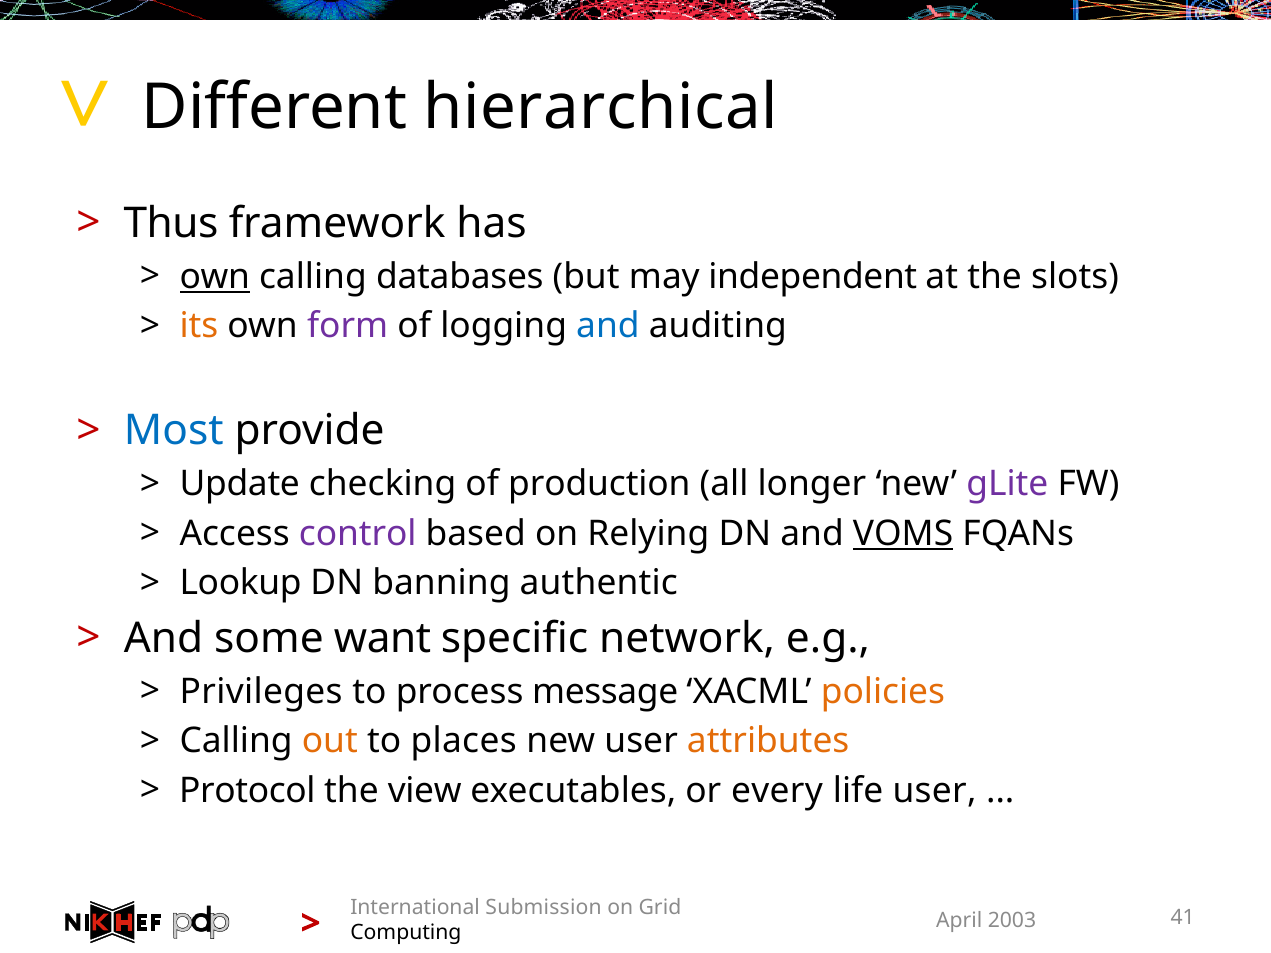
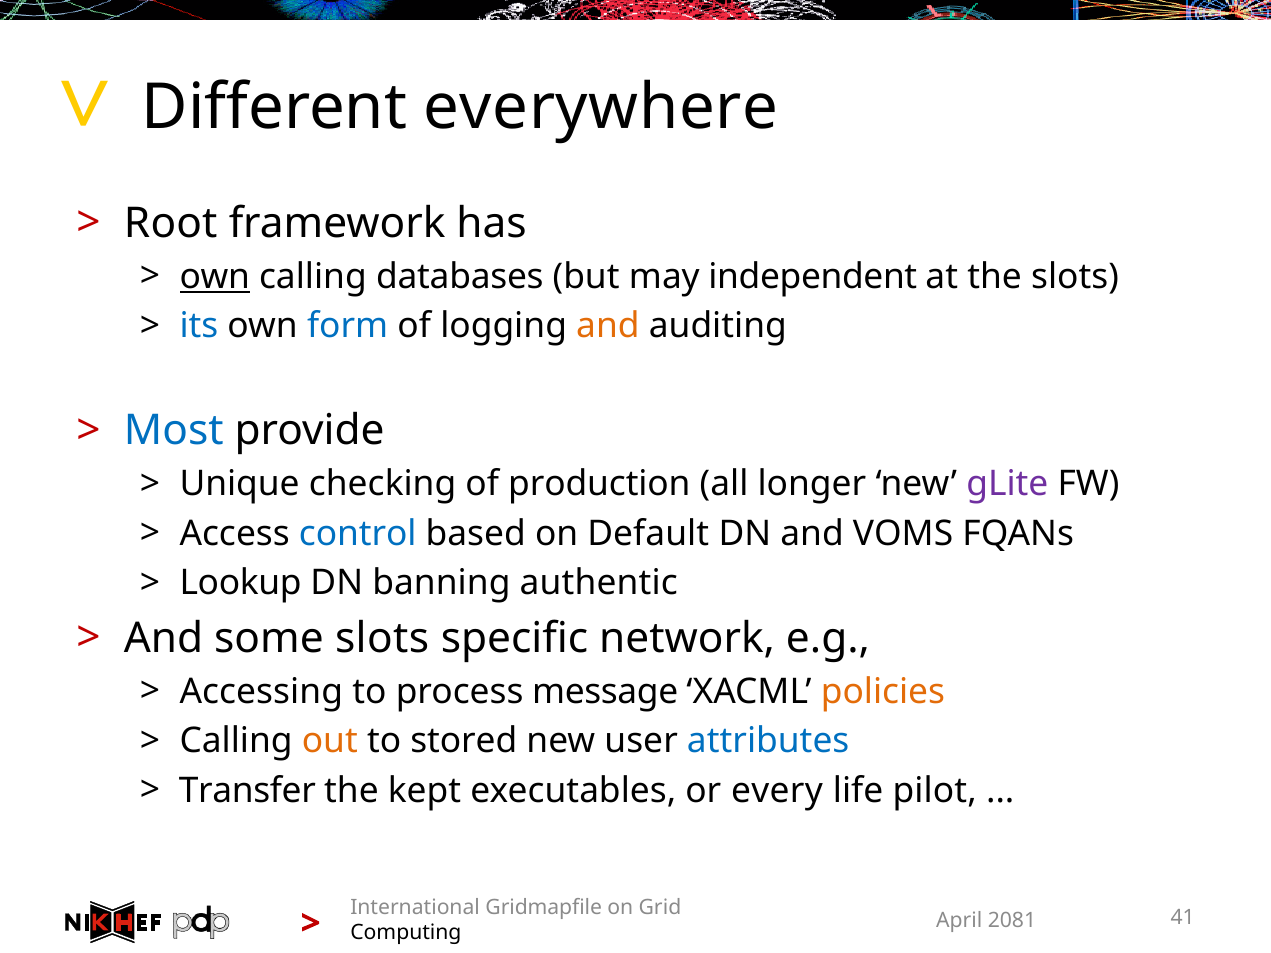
hierarchical: hierarchical -> everywhere (601, 108)
Thus: Thus -> Root (171, 223)
its colour: orange -> blue (199, 326)
form colour: purple -> blue (348, 326)
and colour: blue -> orange (608, 326)
Update: Update -> Unique (240, 484)
control colour: purple -> blue (358, 534)
Relying: Relying -> Default (648, 534)
VOMS underline: present -> none (903, 534)
some want: want -> slots (382, 639)
Privileges: Privileges -> Accessing (261, 692)
places: places -> stored (464, 741)
attributes colour: orange -> blue (768, 741)
Protocol: Protocol -> Transfer (247, 791)
view: view -> kept (425, 791)
life user: user -> pilot (935, 791)
Submission: Submission -> Gridmapfile (544, 908)
2003: 2003 -> 2081 (1012, 920)
